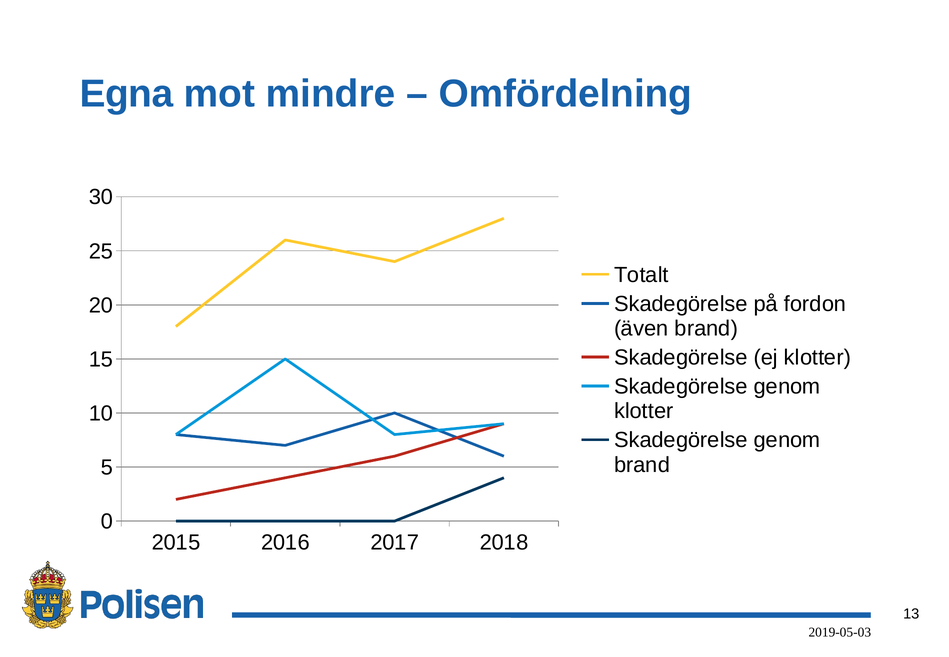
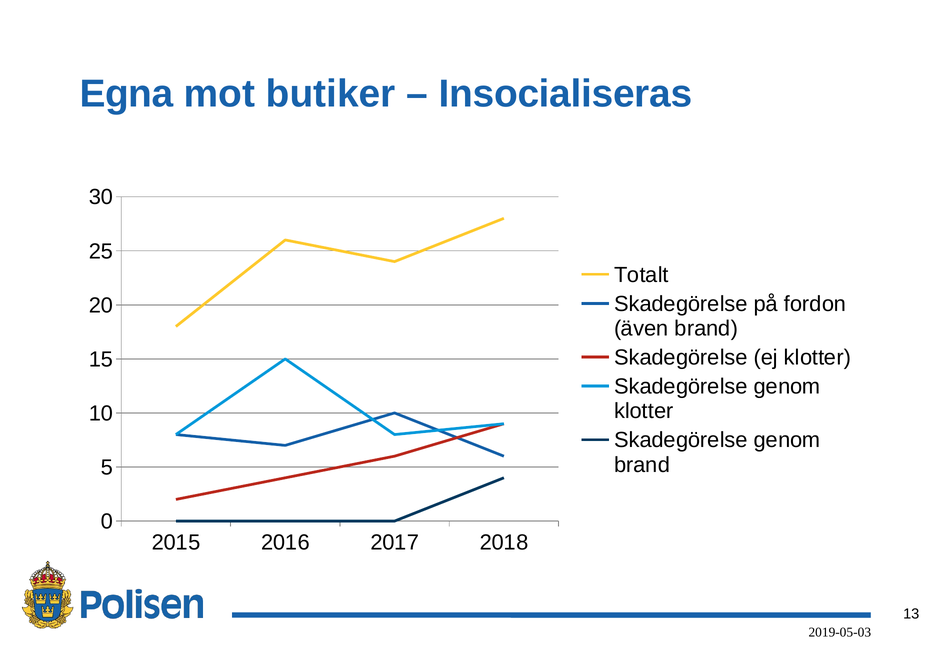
mindre: mindre -> butiker (331, 94)
Omfördelning: Omfördelning -> Insocialiseras (565, 94)
